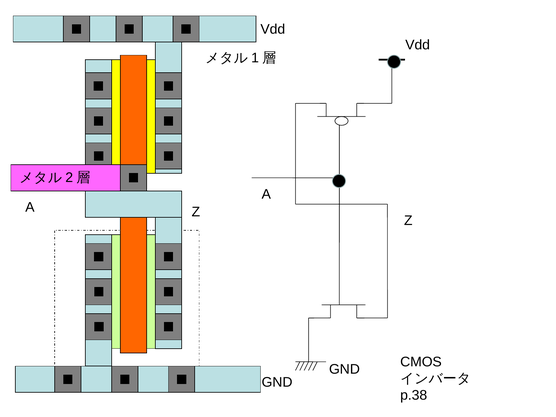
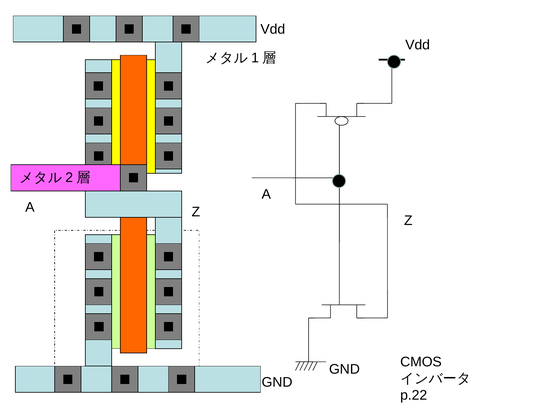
p.38: p.38 -> p.22 (414, 395)
